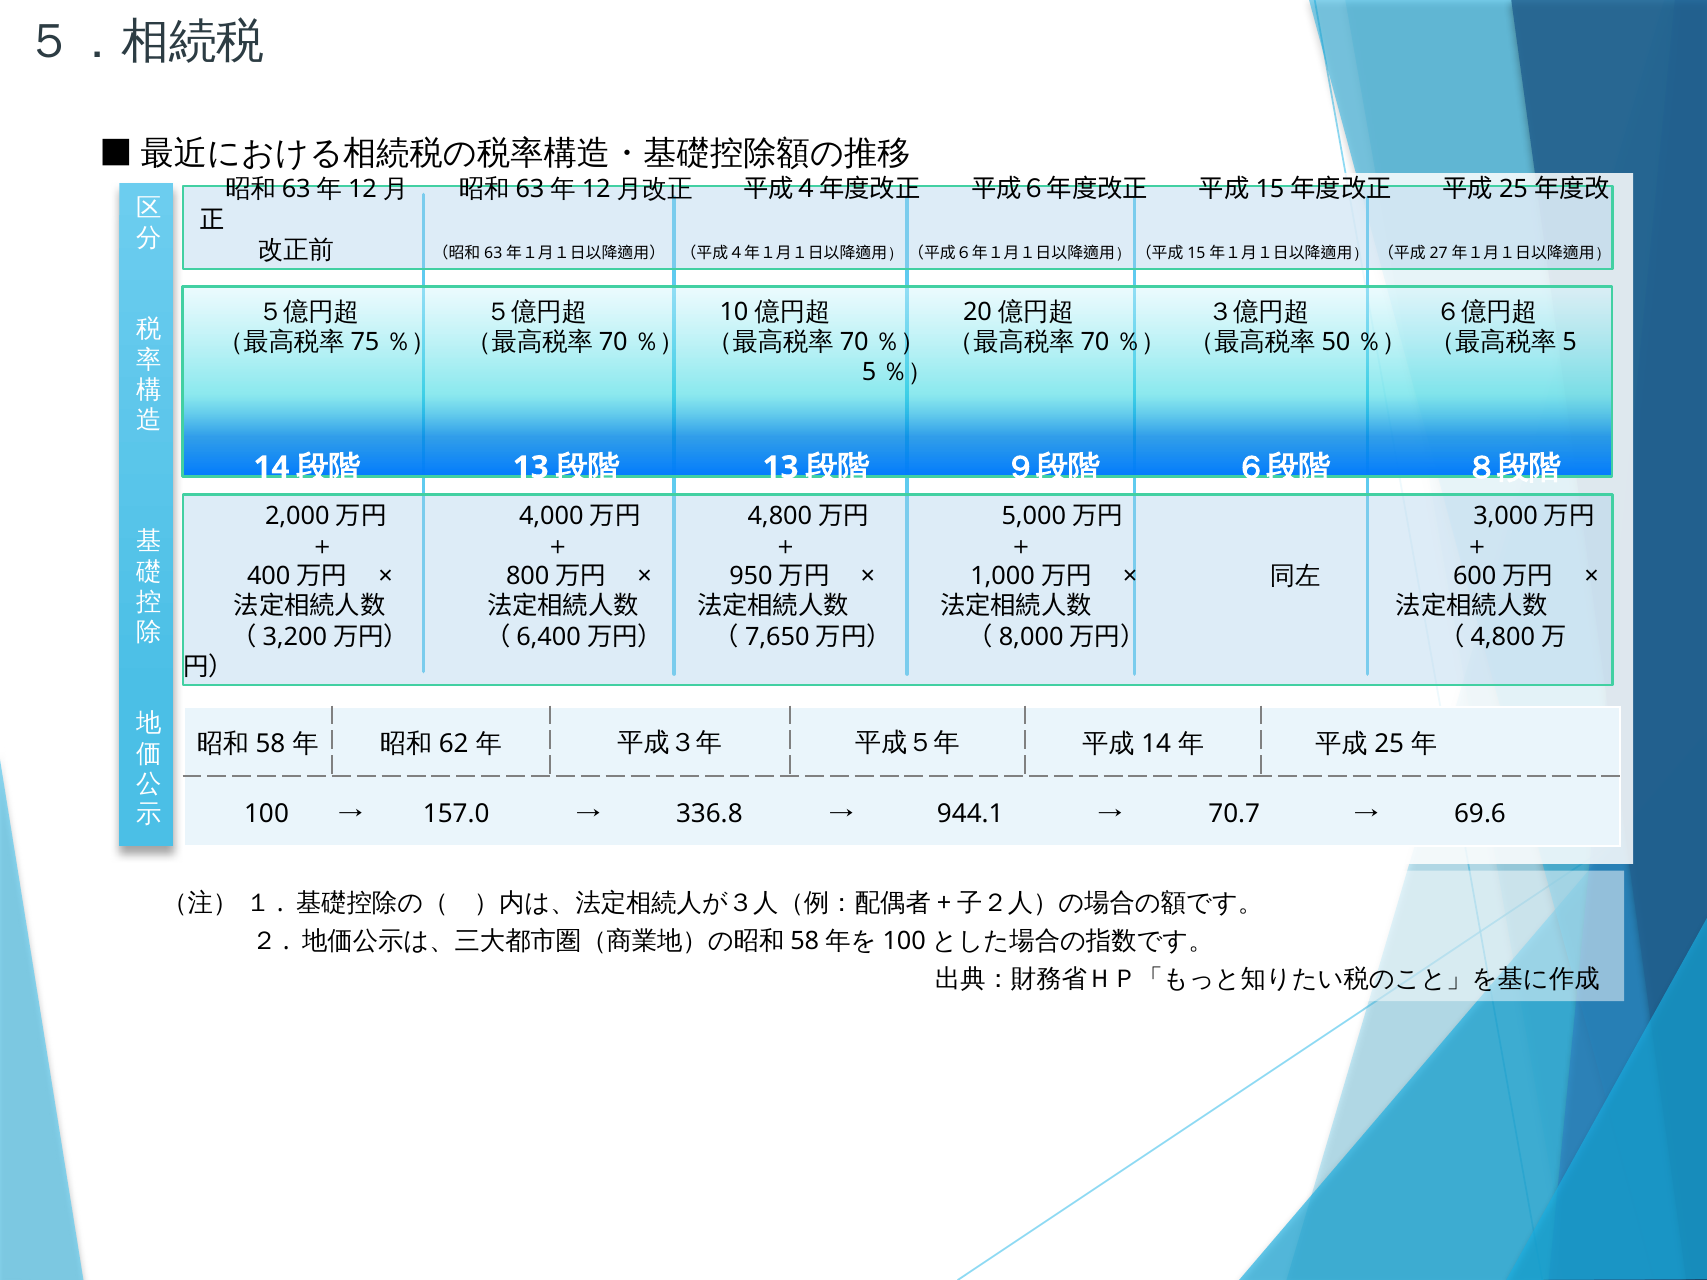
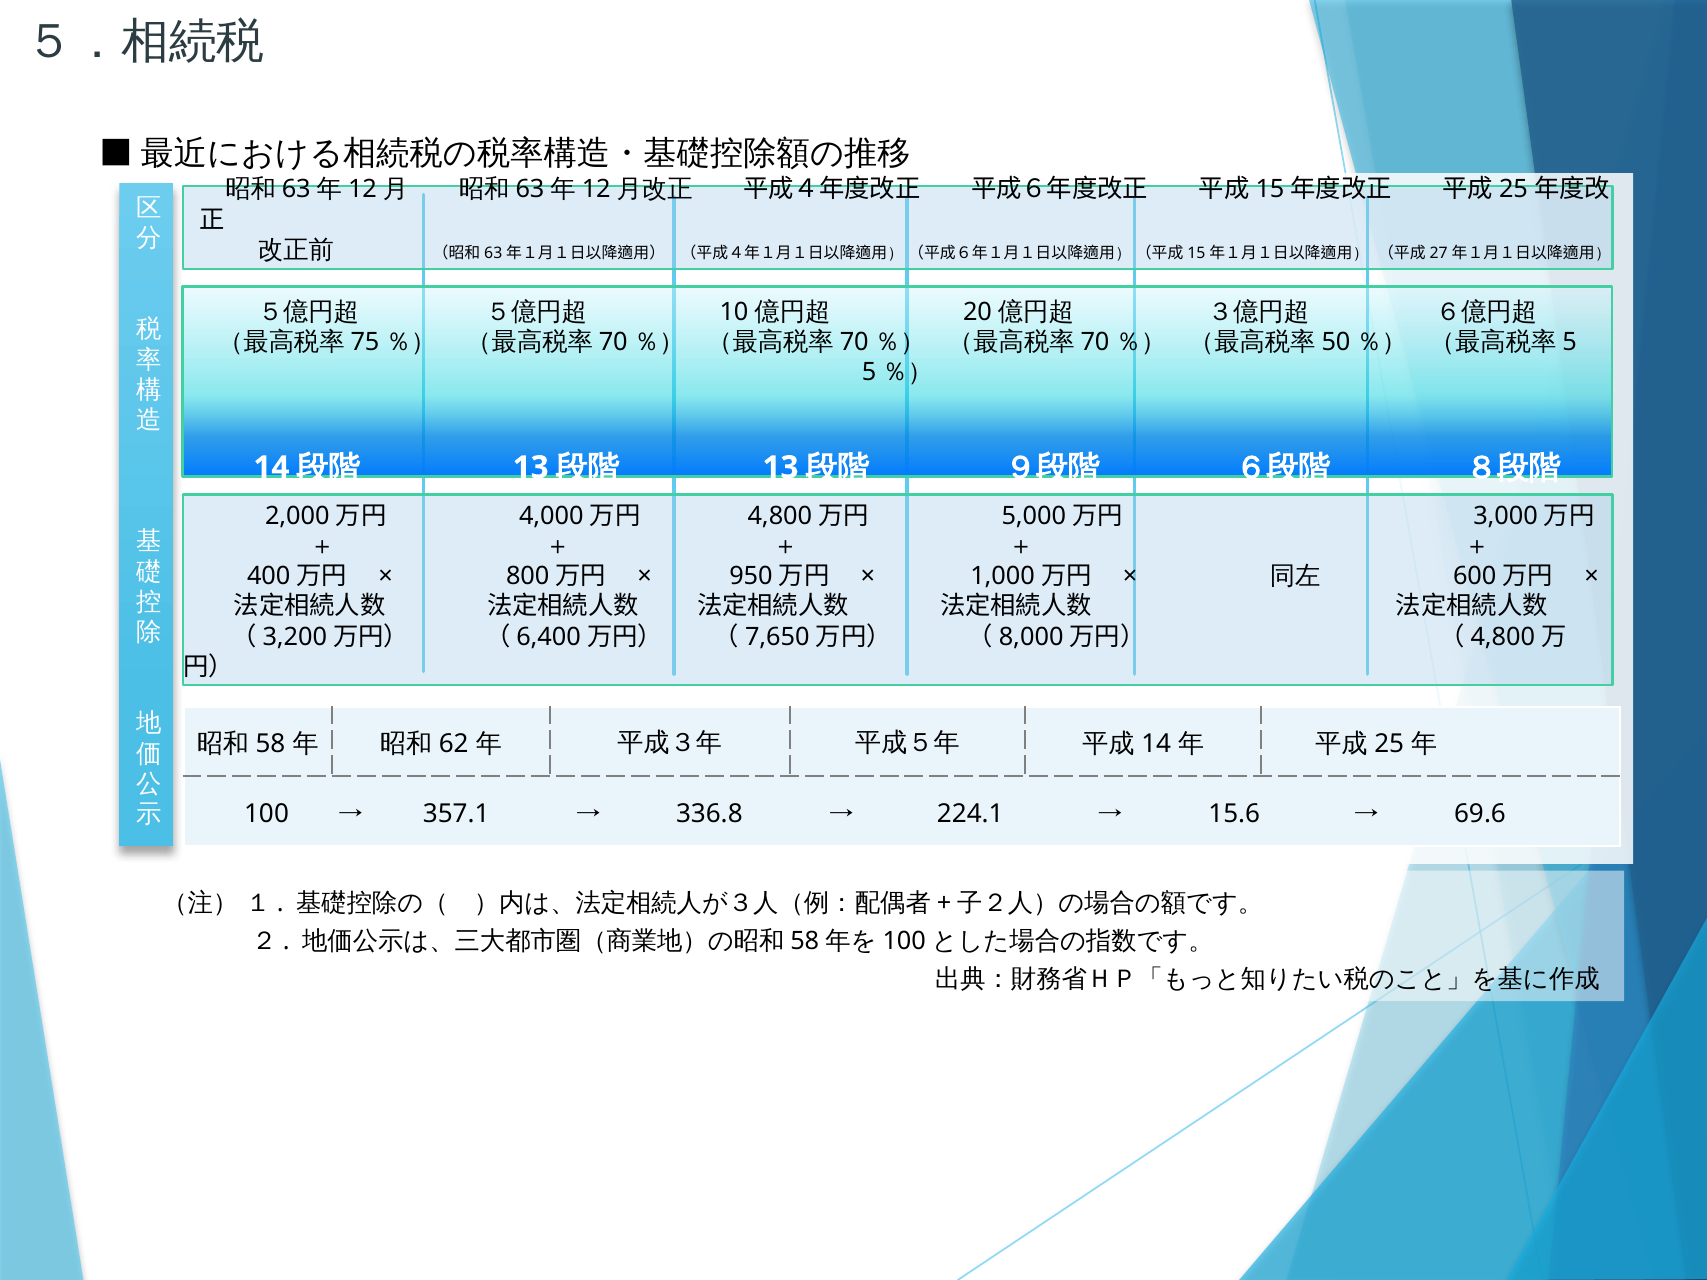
157.0: 157.0 -> 357.1 (456, 814)
944.1: 944.1 -> 224.1 (970, 814)
70.7: 70.7 -> 15.6 (1234, 814)
